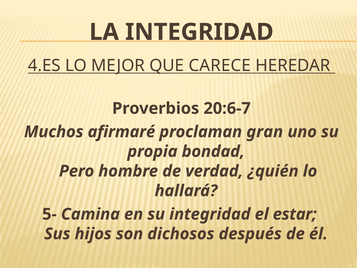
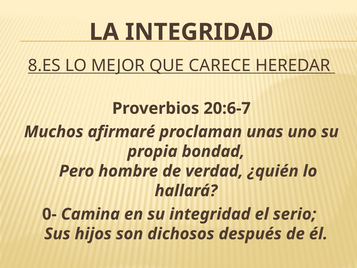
4.ES: 4.ES -> 8.ES (44, 65)
gran: gran -> unas (265, 132)
5-: 5- -> 0- (49, 214)
estar: estar -> serio (295, 214)
